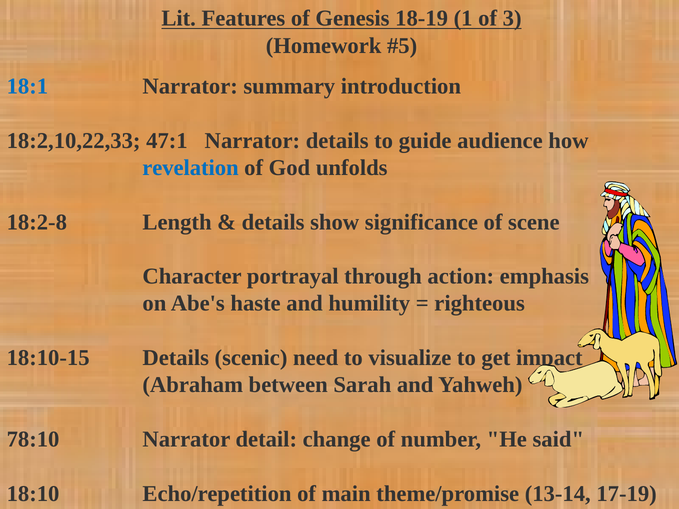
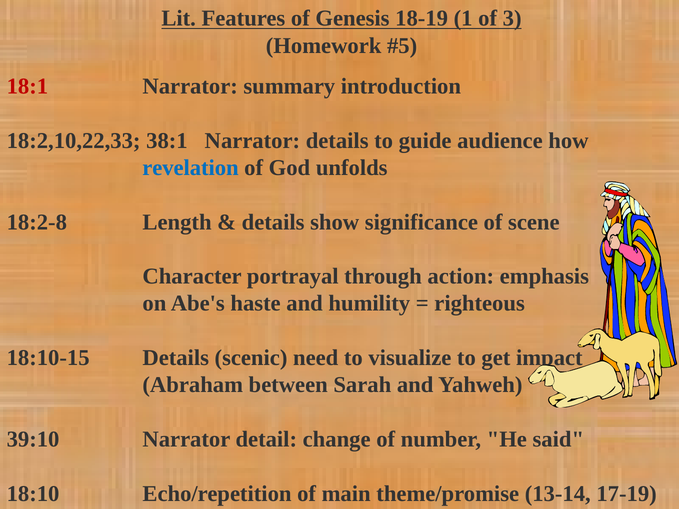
18:1 colour: blue -> red (27, 86)
47:1: 47:1 -> 38:1 (167, 141)
78:10: 78:10 -> 39:10 (33, 439)
